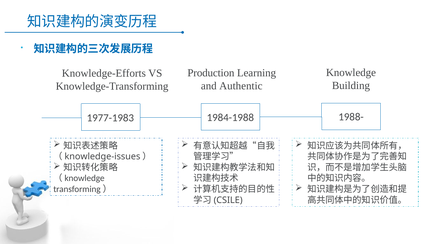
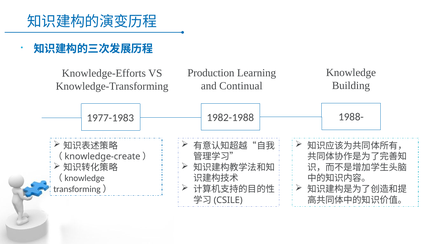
Authentic: Authentic -> Continual (241, 86)
1984-1988: 1984-1988 -> 1982-1988 (230, 117)
knowledge-issues: knowledge-issues -> knowledge-create (102, 156)
